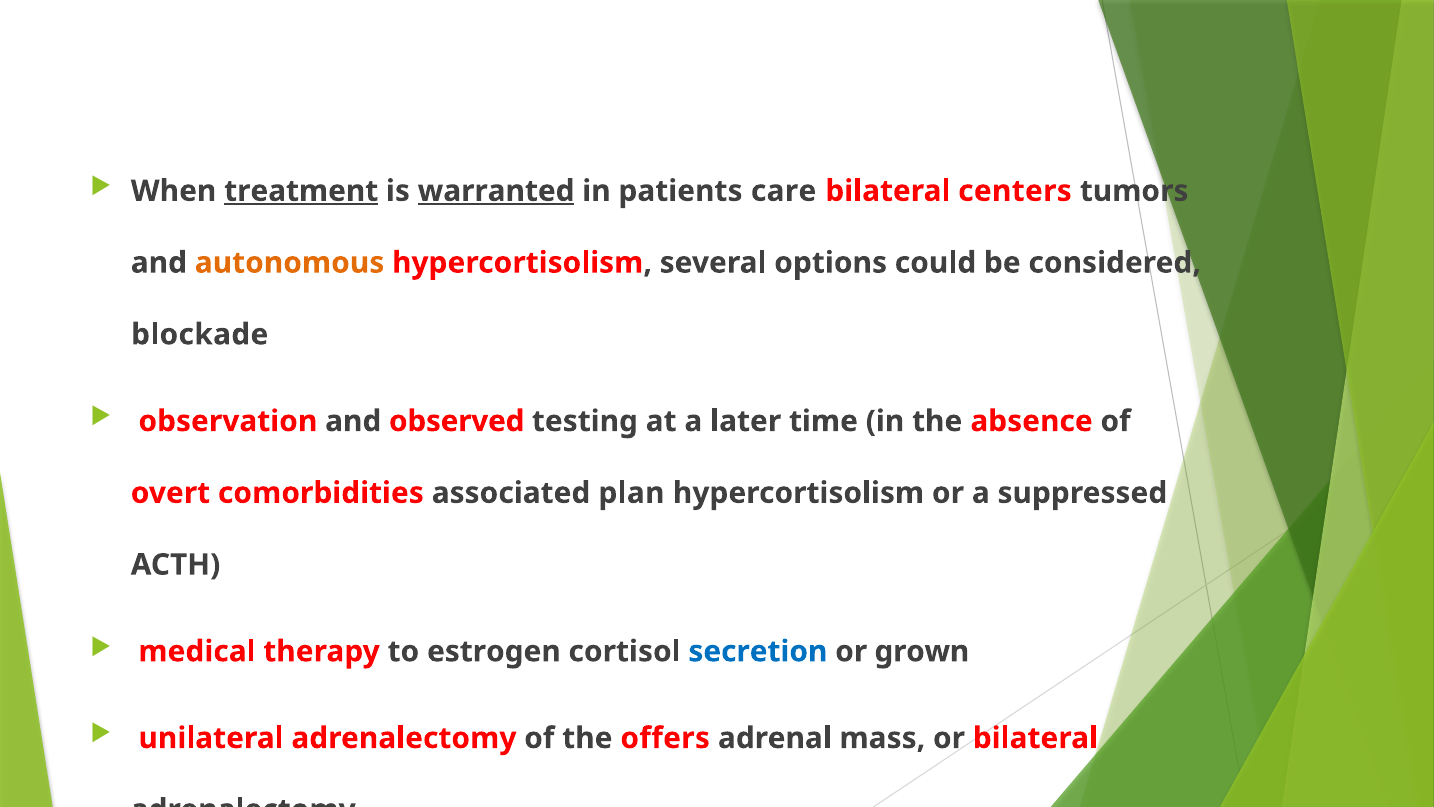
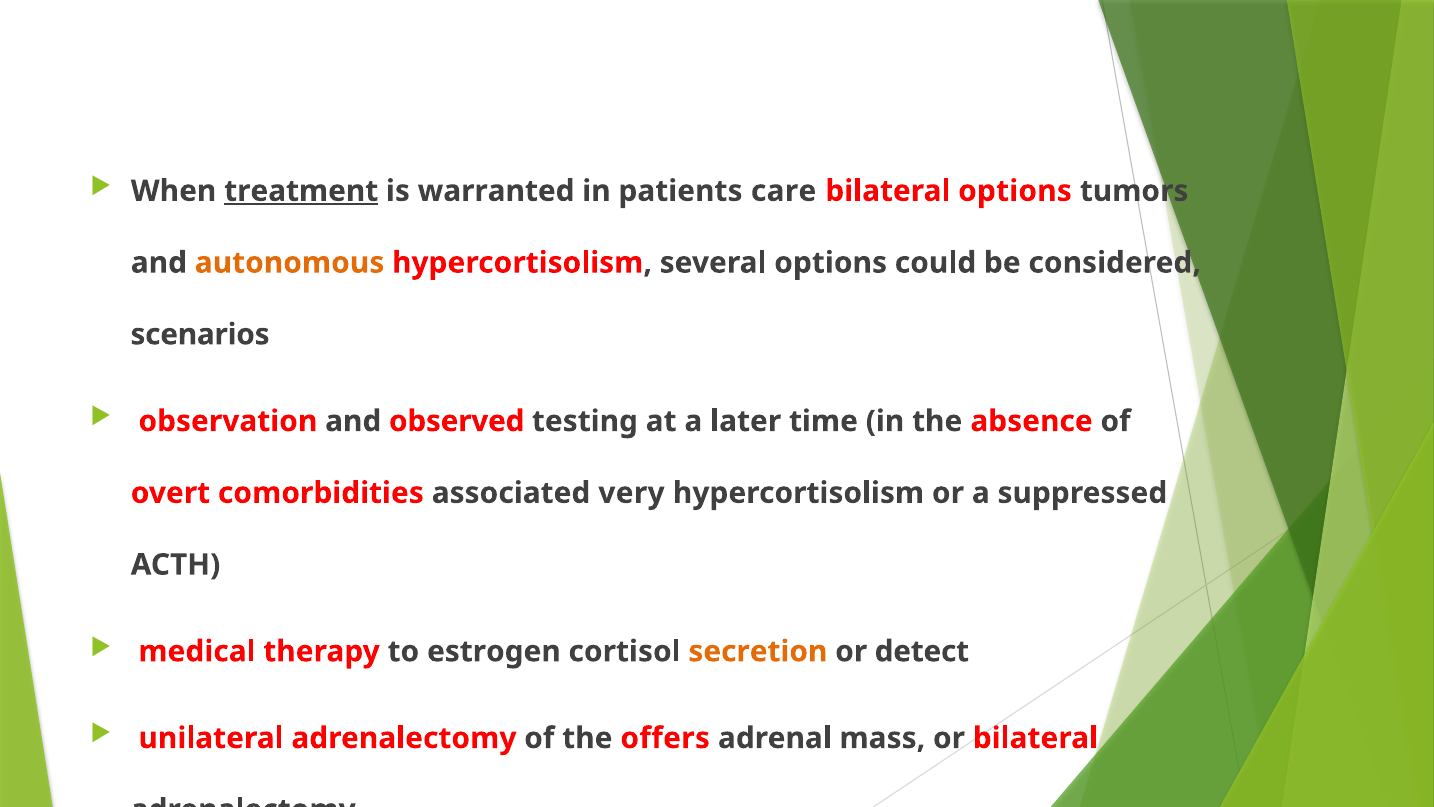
warranted underline: present -> none (496, 191)
bilateral centers: centers -> options (1015, 191)
blockade: blockade -> scenarios (200, 334)
plan: plan -> very (631, 493)
secretion colour: blue -> orange (758, 651)
grown: grown -> detect (922, 651)
